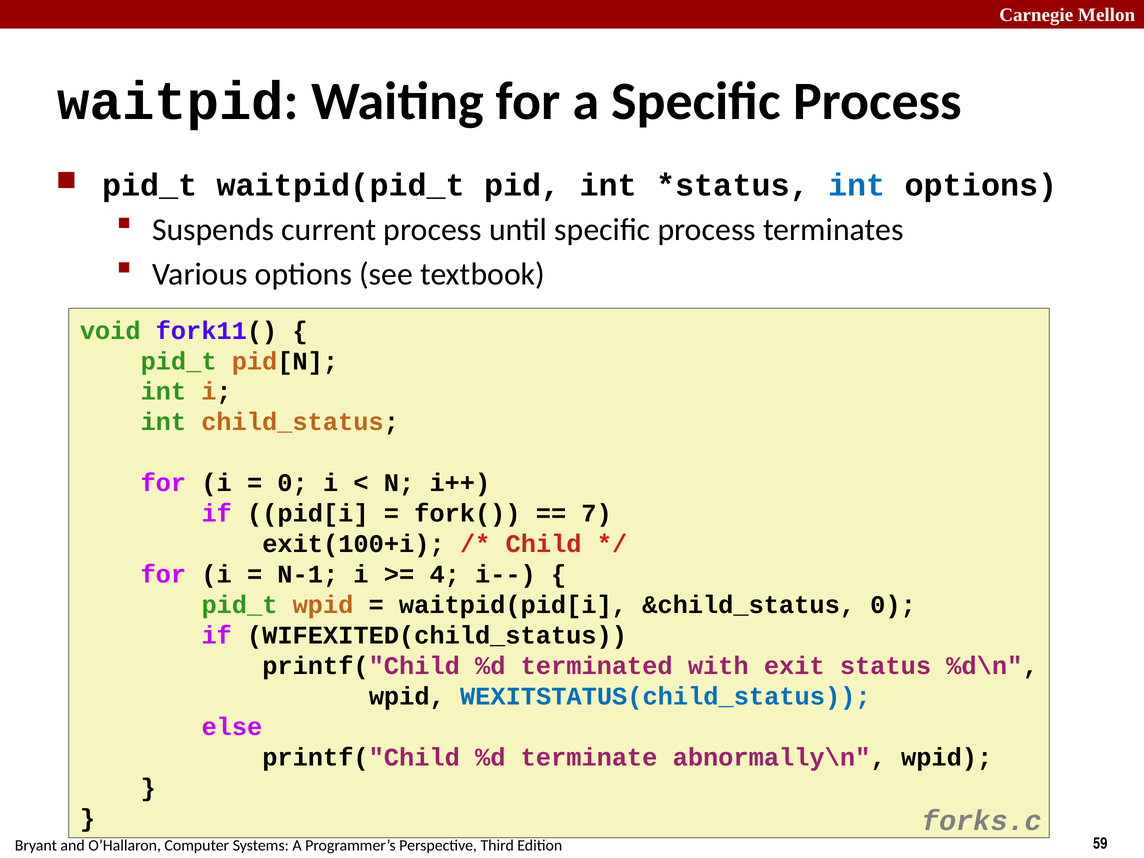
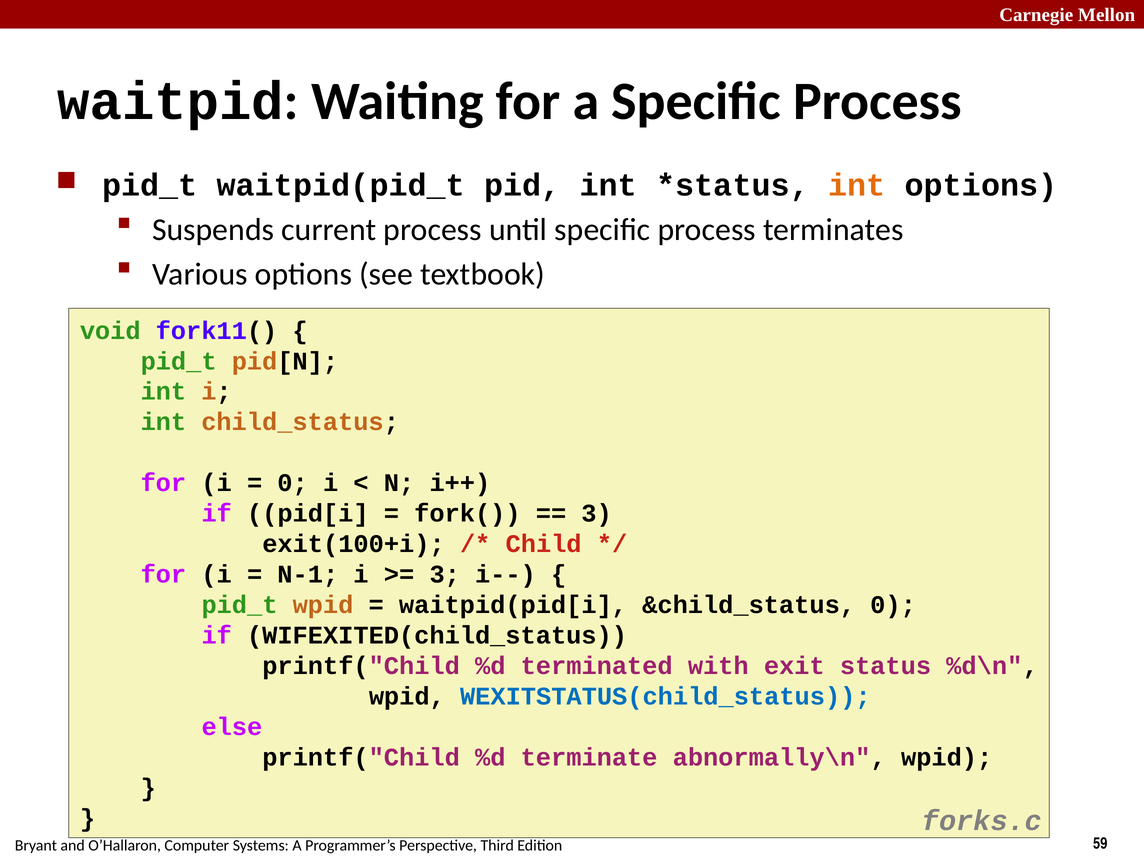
int colour: blue -> orange (857, 185)
7: 7 -> 3 (597, 514)
4: 4 -> 3 (445, 575)
